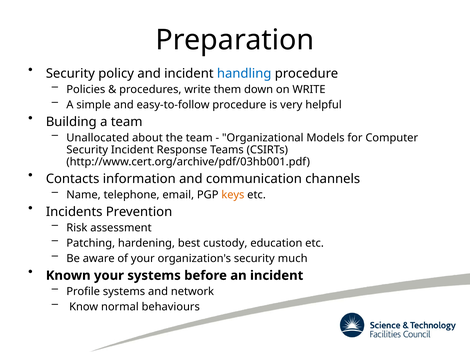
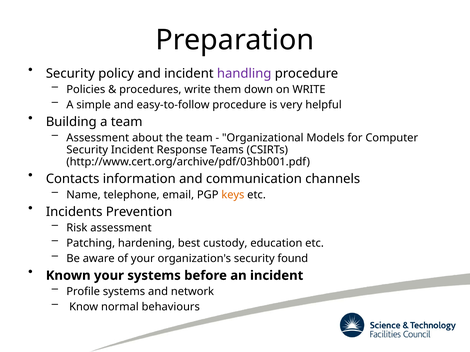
handling colour: blue -> purple (244, 74)
Unallocated: Unallocated -> Assessment (98, 138)
much: much -> found (293, 259)
